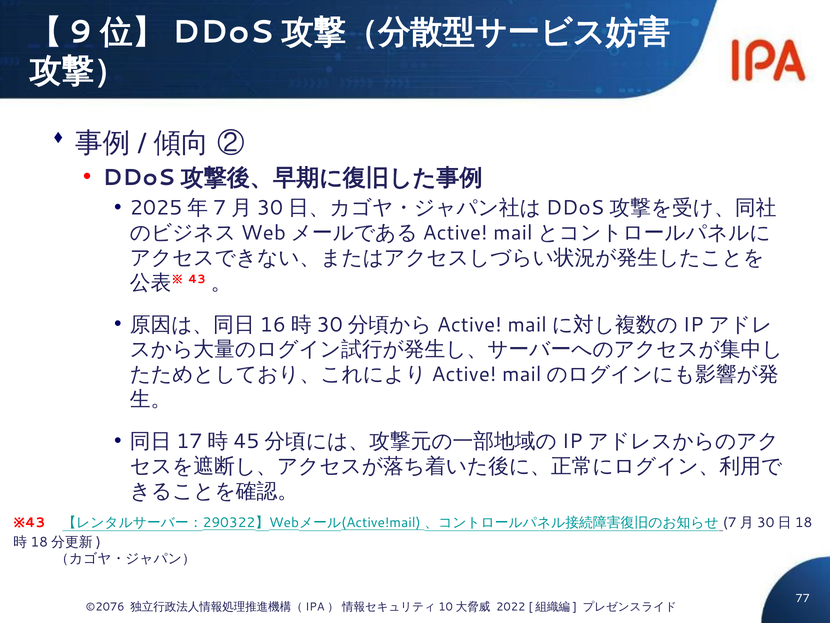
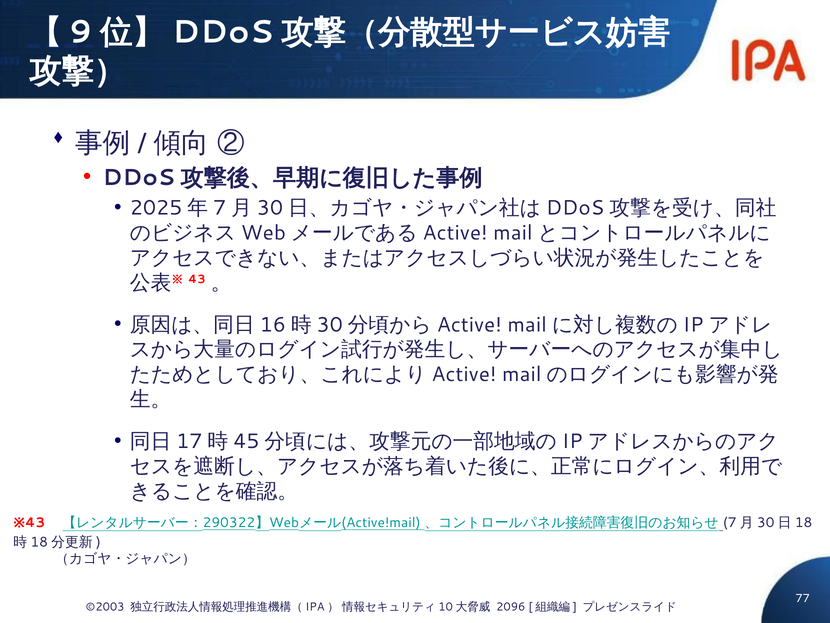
©2076: ©2076 -> ©2003 (105, 606)
2022: 2022 -> 2096 (511, 606)
